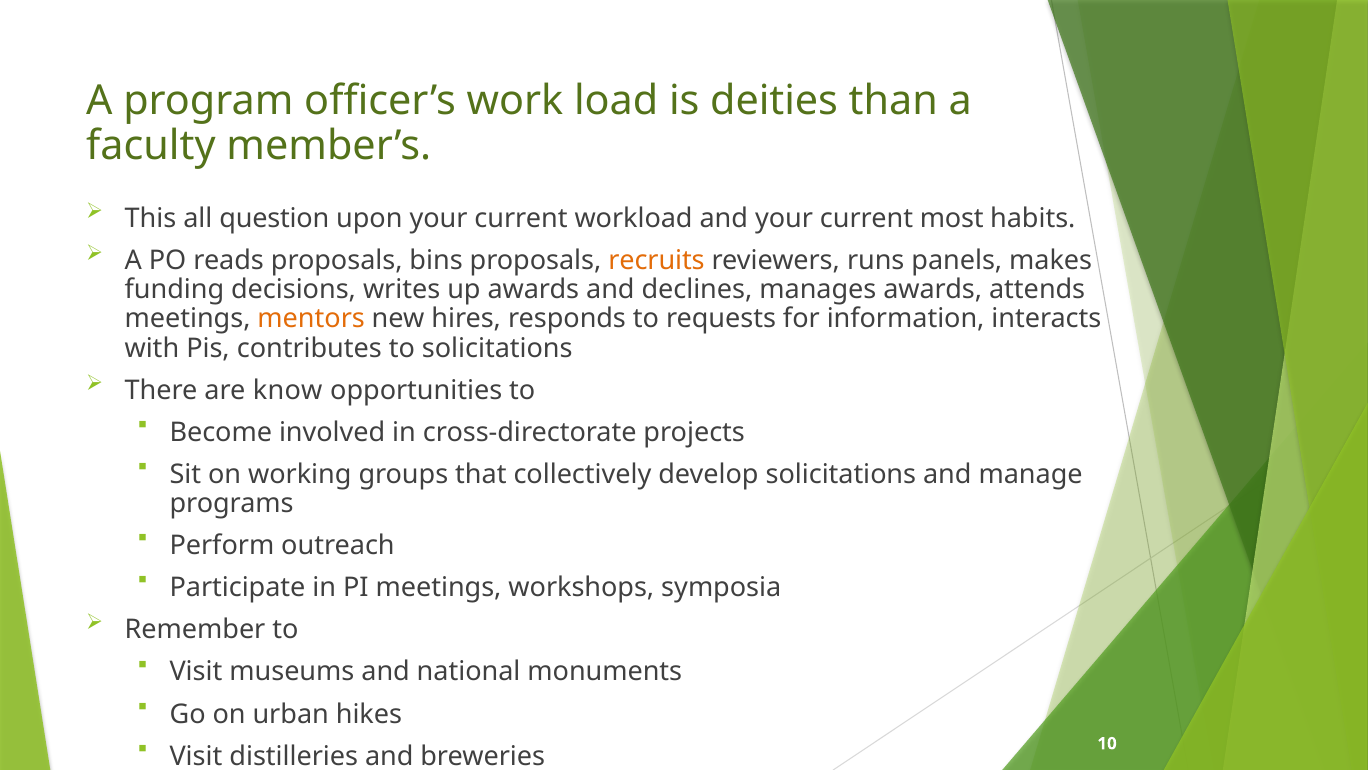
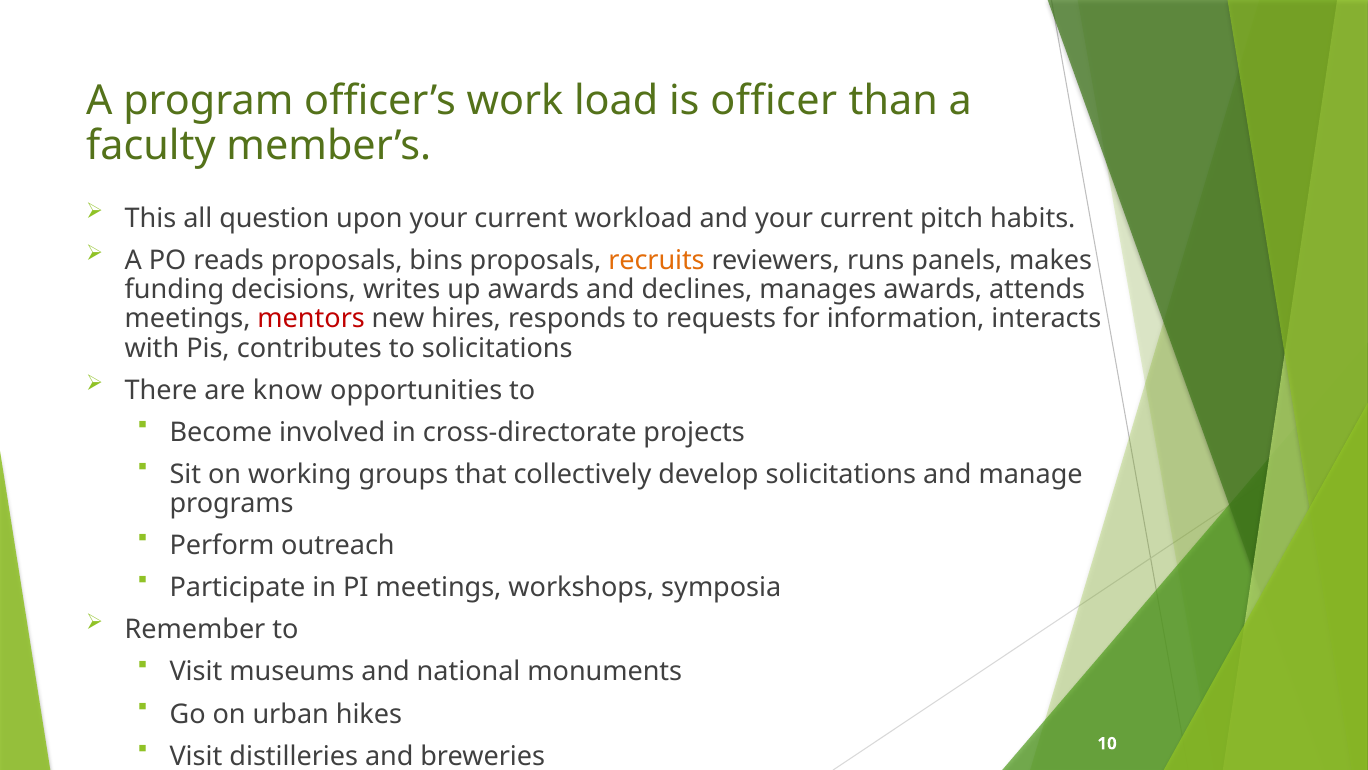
deities: deities -> officer (774, 101)
most: most -> pitch (952, 218)
mentors colour: orange -> red (311, 319)
